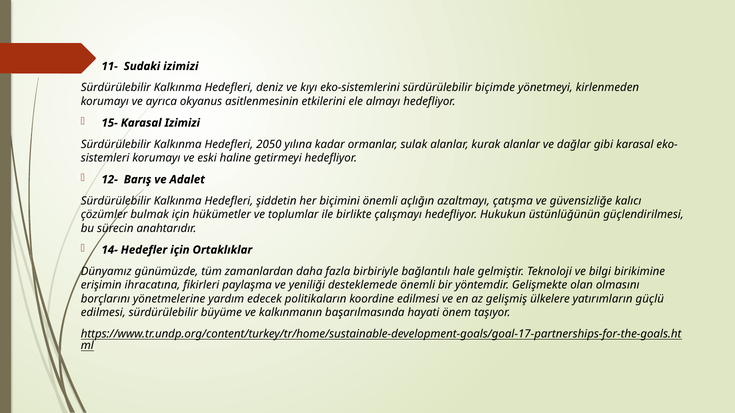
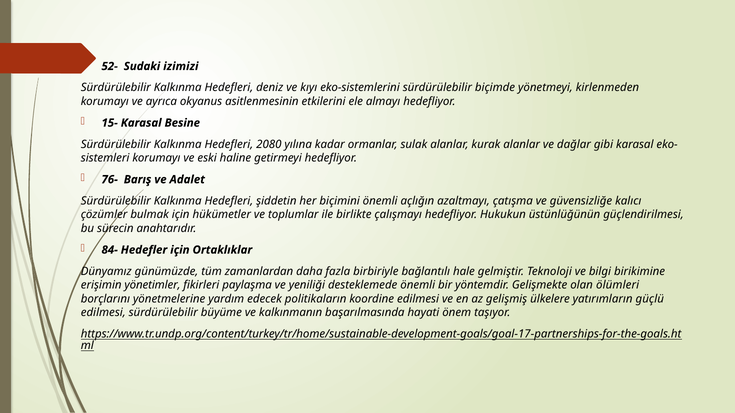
11-: 11- -> 52- (110, 66)
Karasal Izimizi: Izimizi -> Besine (182, 123)
2050: 2050 -> 2080 (269, 144)
12-: 12- -> 76- (110, 180)
14-: 14- -> 84- (110, 250)
ihracatına: ihracatına -> yönetimler (152, 285)
olmasını: olmasını -> ölümleri (618, 285)
